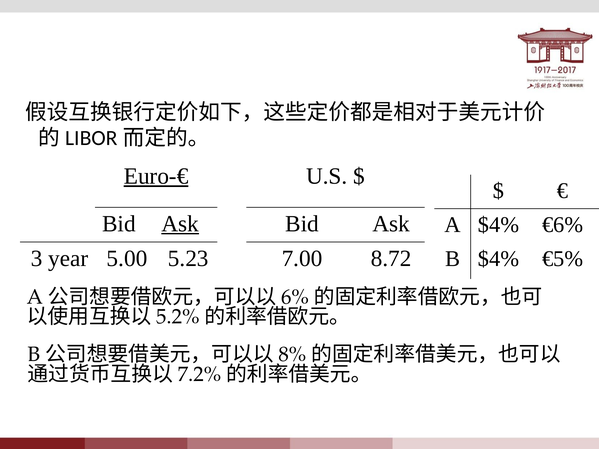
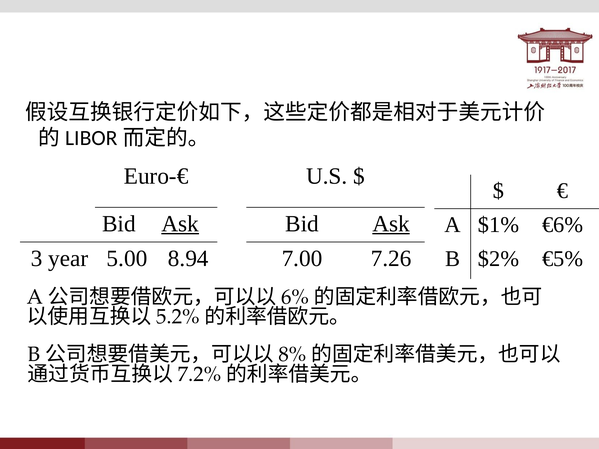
Euro-€ underline: present -> none (156, 176)
Ask underline: none -> present (391, 224)
A $4%: $4% -> $1% (499, 225)
5.23: 5.23 -> 8.94 (188, 259)
8.72: 8.72 -> 7.26 (391, 259)
B $4%: $4% -> $2% (499, 259)
